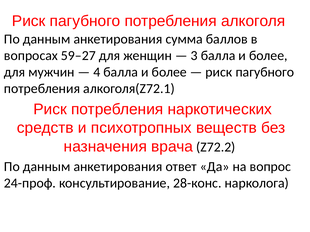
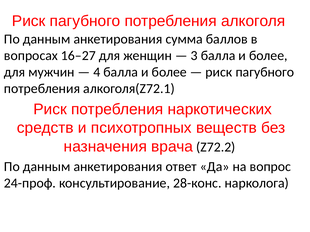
59–27: 59–27 -> 16–27 (78, 56)
